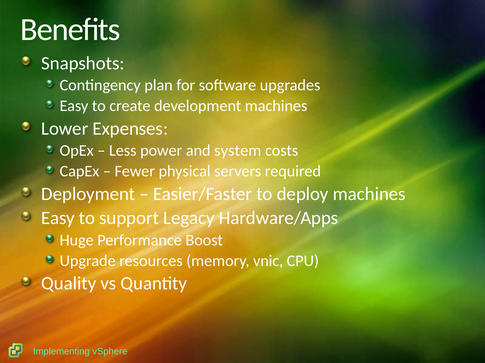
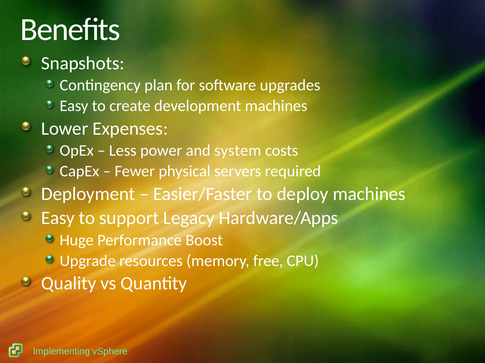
vnic: vnic -> free (268, 261)
